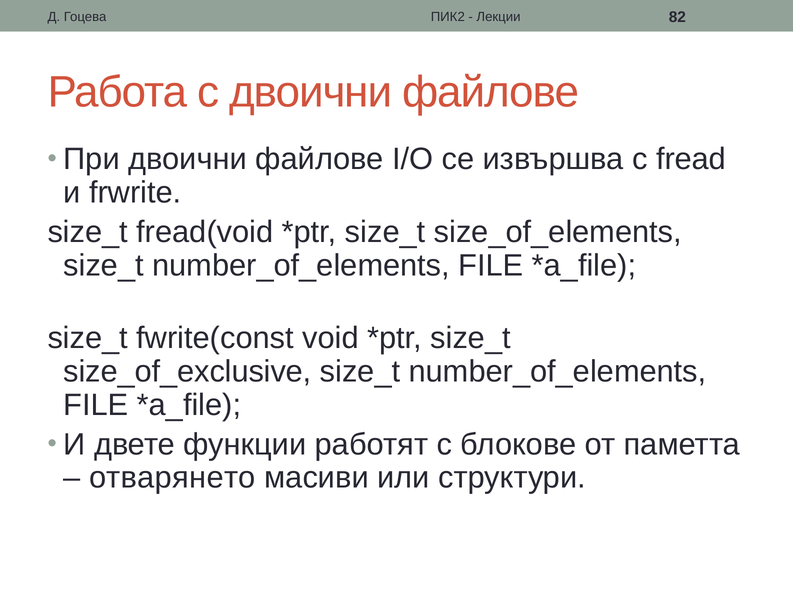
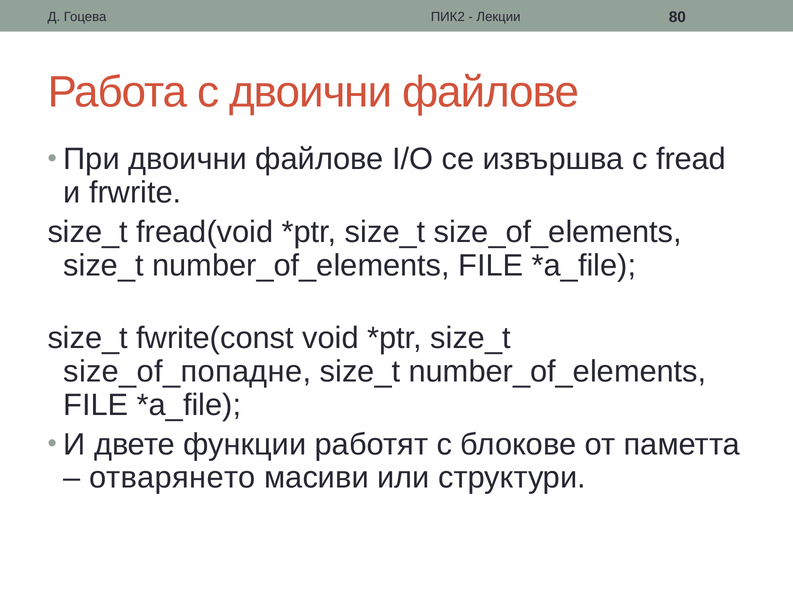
82: 82 -> 80 (677, 17)
size_of_exclusive: size_of_exclusive -> size_of_попадне (187, 371)
